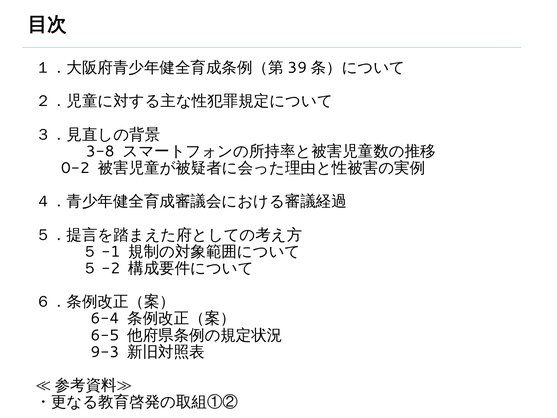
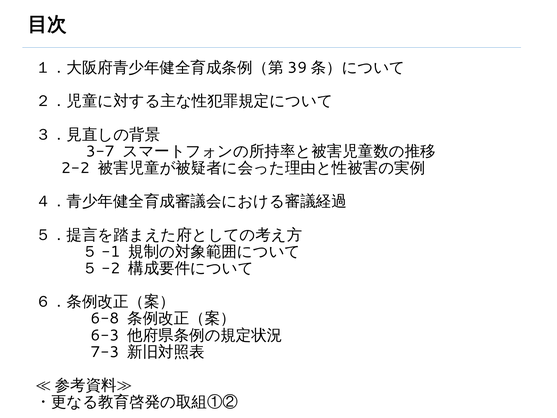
3-8: 3-8 -> 3-7 (100, 151)
0-2: 0-2 -> 2-2 (75, 168)
6-4: 6-4 -> 6-8 (105, 318)
6-5: 6-5 -> 6-3 (105, 335)
9-3: 9-3 -> 7-3 (105, 352)
